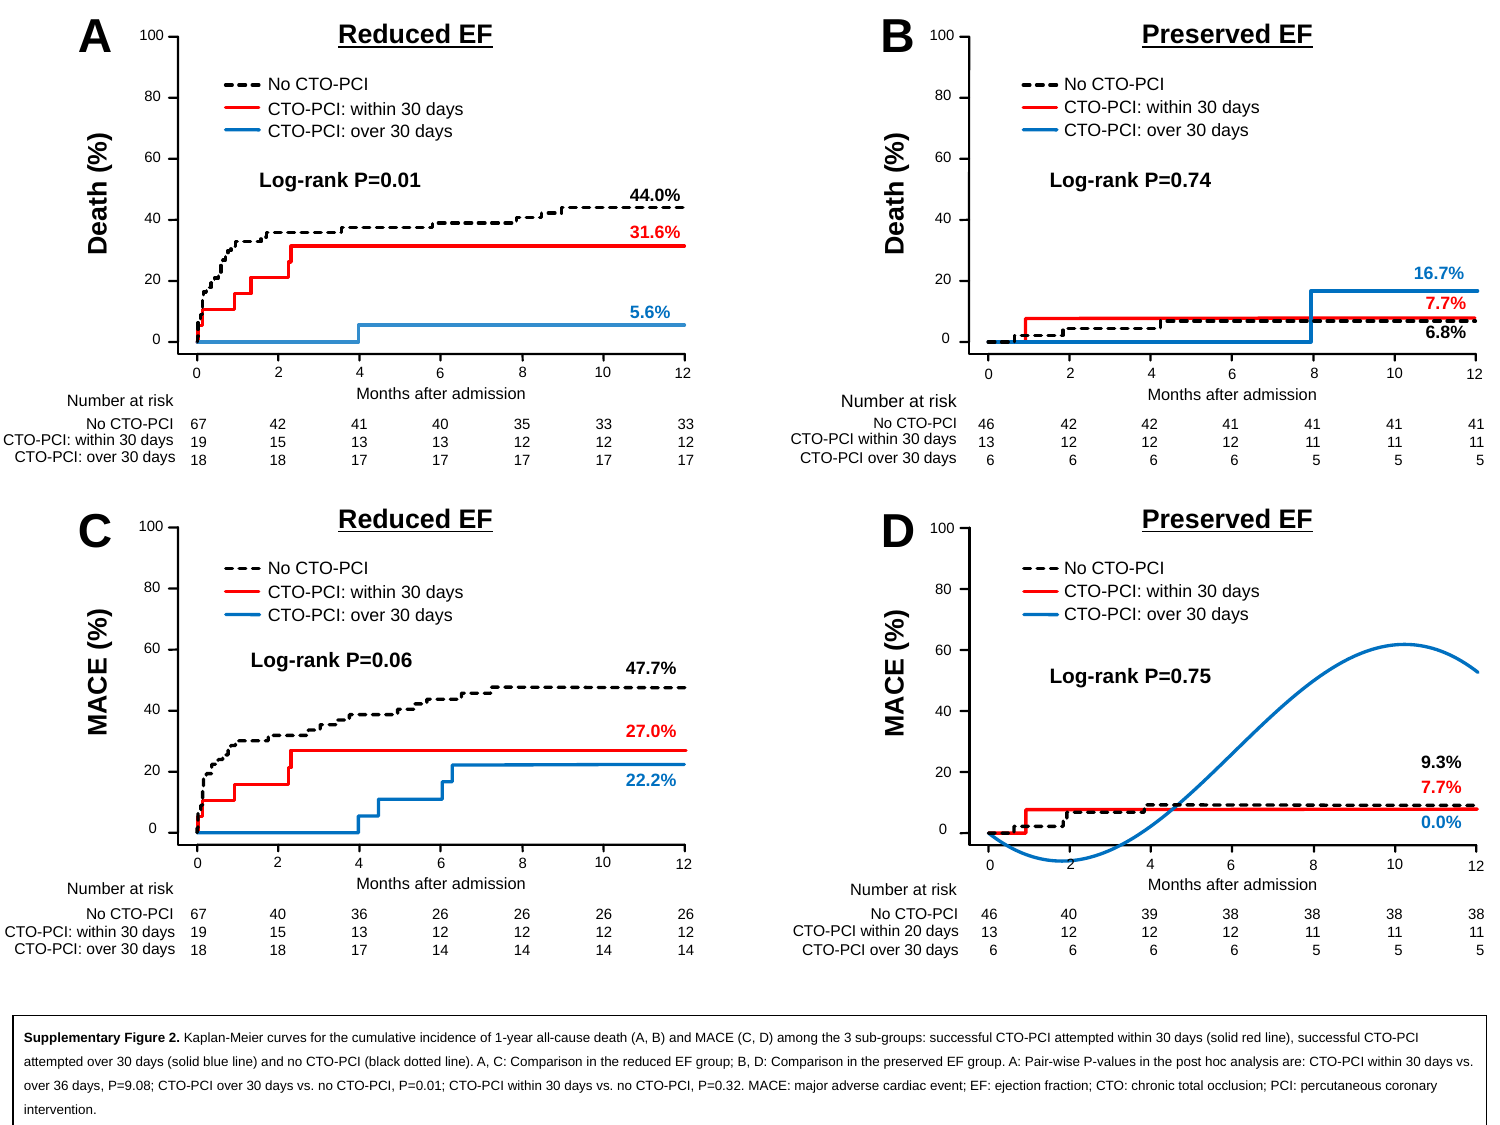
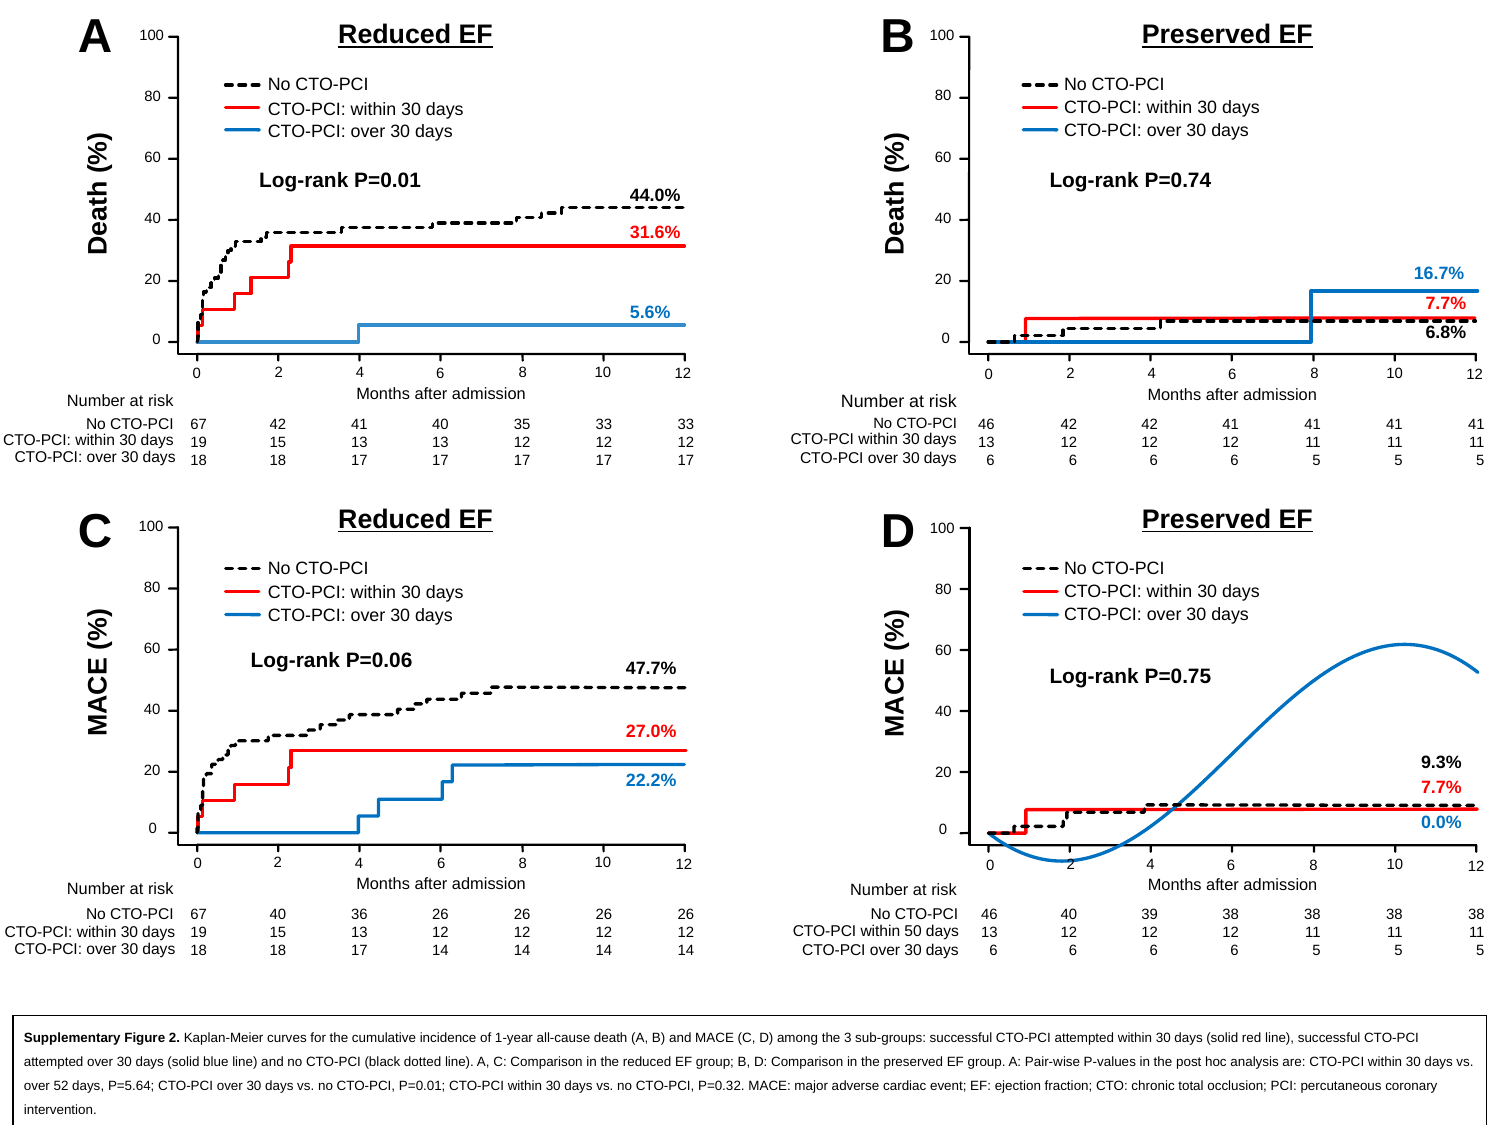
within 20: 20 -> 50 (913, 932)
over 36: 36 -> 52 (61, 1086)
P=9.08: P=9.08 -> P=5.64 (131, 1086)
